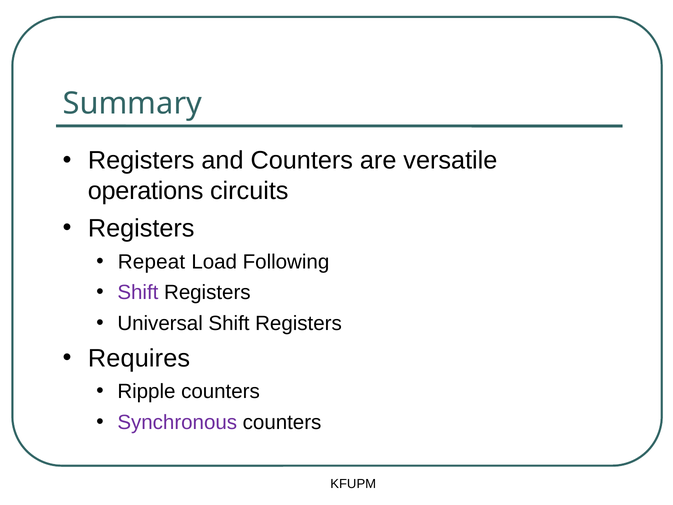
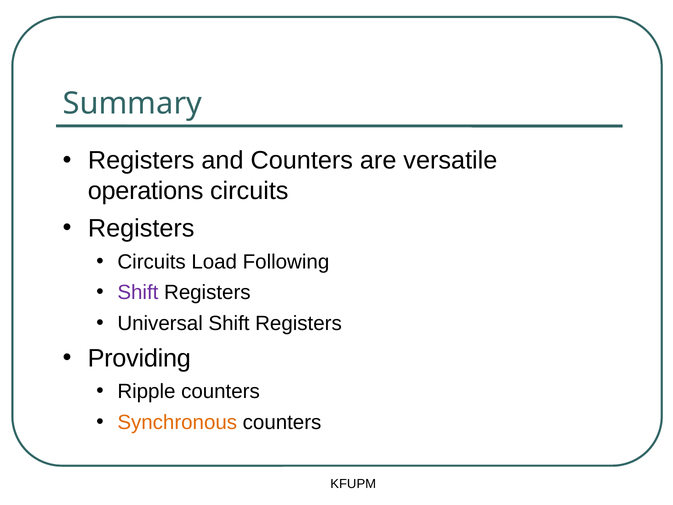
Repeat: Repeat -> Circuits (152, 262)
Requires: Requires -> Providing (139, 358)
Synchronous colour: purple -> orange (177, 422)
